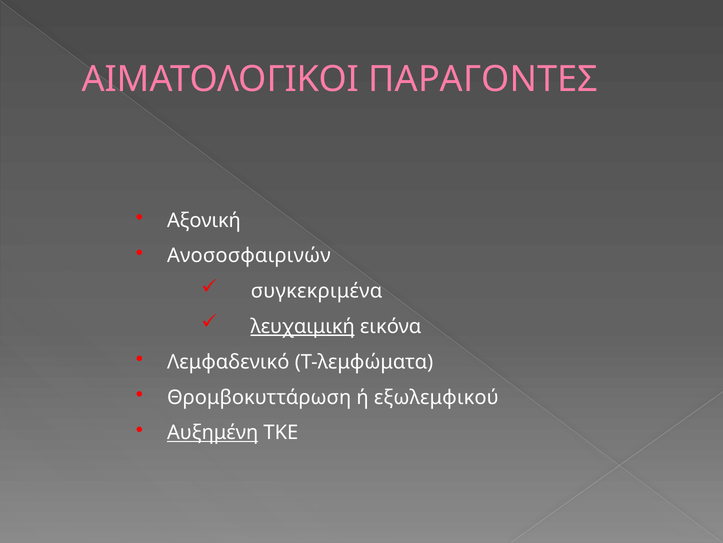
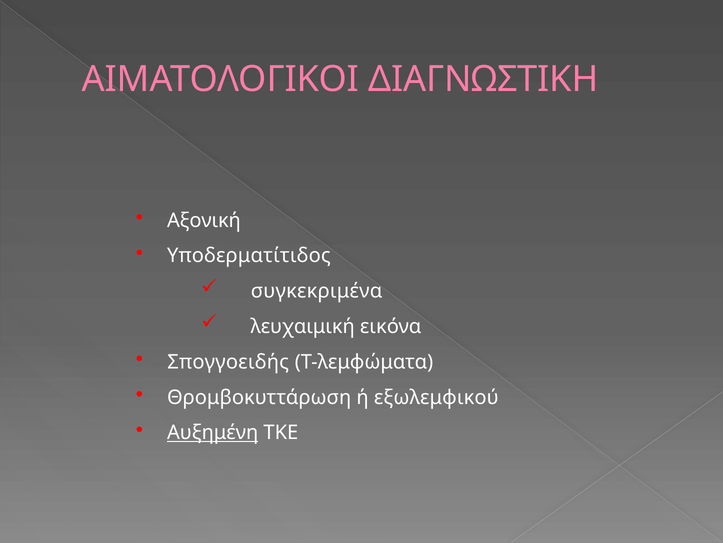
ΠΑΡΑΓΟΝΤΕΣ: ΠΑΡΑΓΟΝΤΕΣ -> ΔΙΑΓΝΩΣΤΙΚΗ (483, 79)
Ανοσοσφαιρινών: Ανοσοσφαιρινών -> Υποδερματίτιδος (249, 255)
λευχαιμική underline: present -> none (303, 326)
Λεμφαδενικό: Λεμφαδενικό -> Σπογγοειδής (228, 361)
